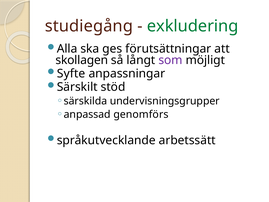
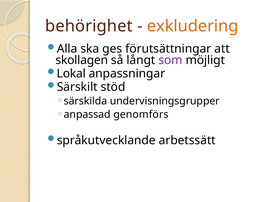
studiegång: studiegång -> behörighet (89, 26)
exkludering colour: green -> orange (193, 26)
Syfte: Syfte -> Lokal (71, 73)
